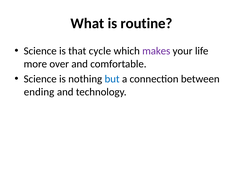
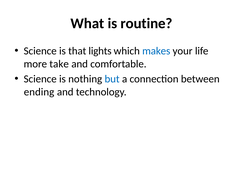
cycle: cycle -> lights (100, 51)
makes colour: purple -> blue (156, 51)
over: over -> take (59, 64)
